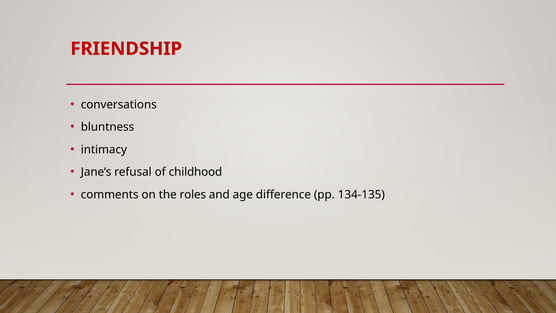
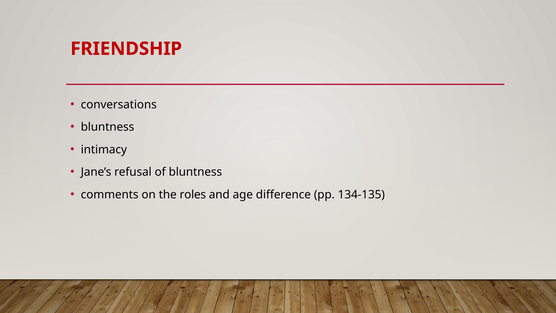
of childhood: childhood -> bluntness (195, 172)
